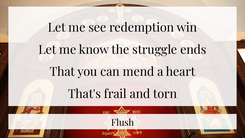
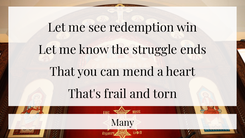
Flush: Flush -> Many (123, 123)
